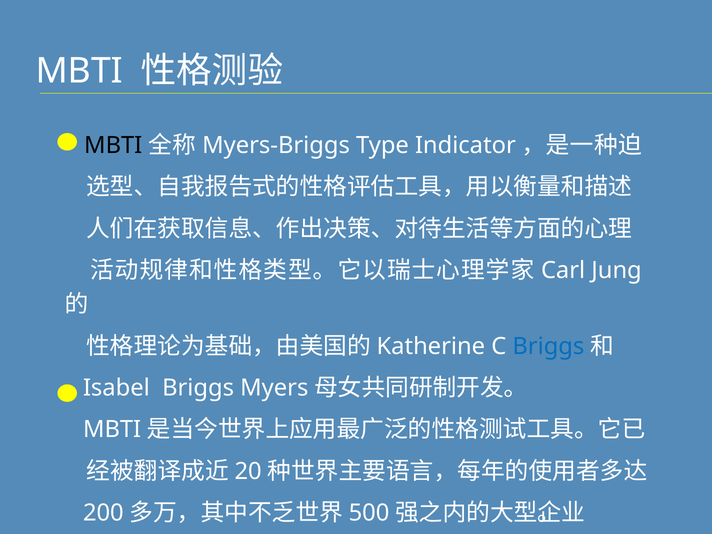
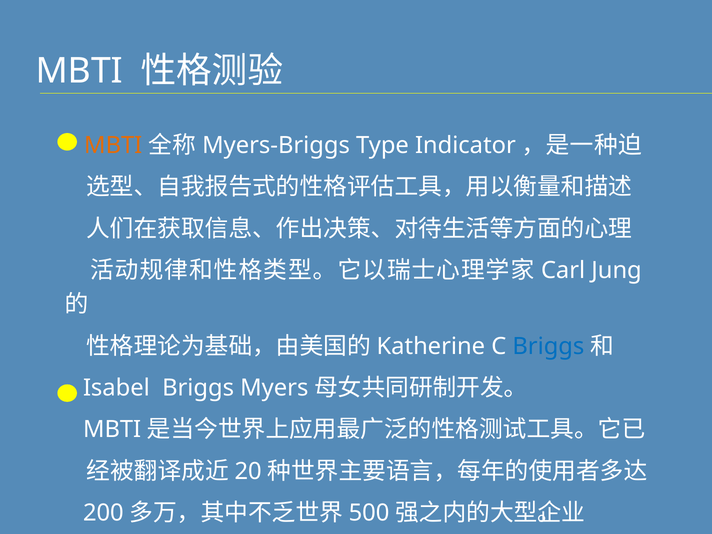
MBTI colour: black -> orange (113, 145)
